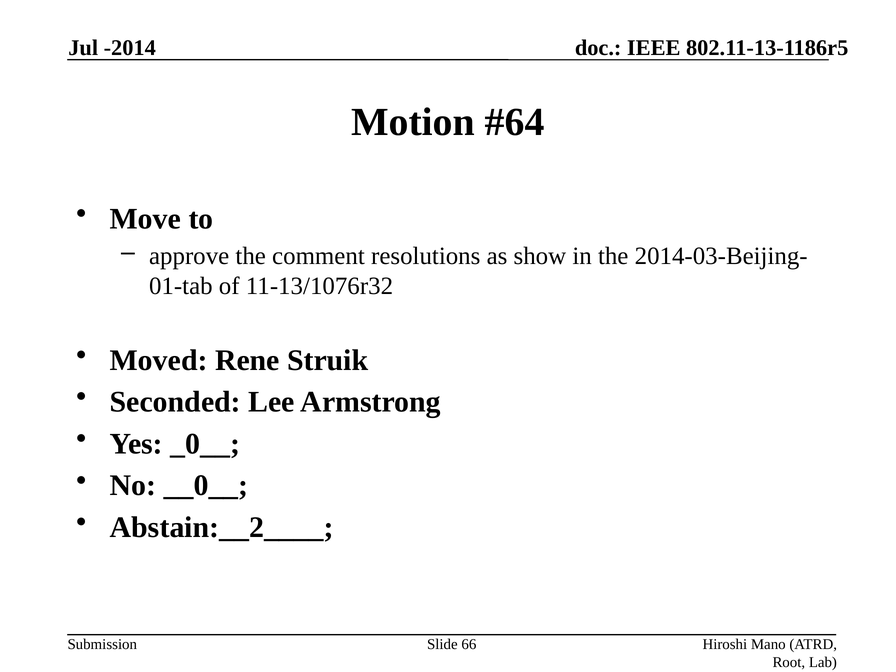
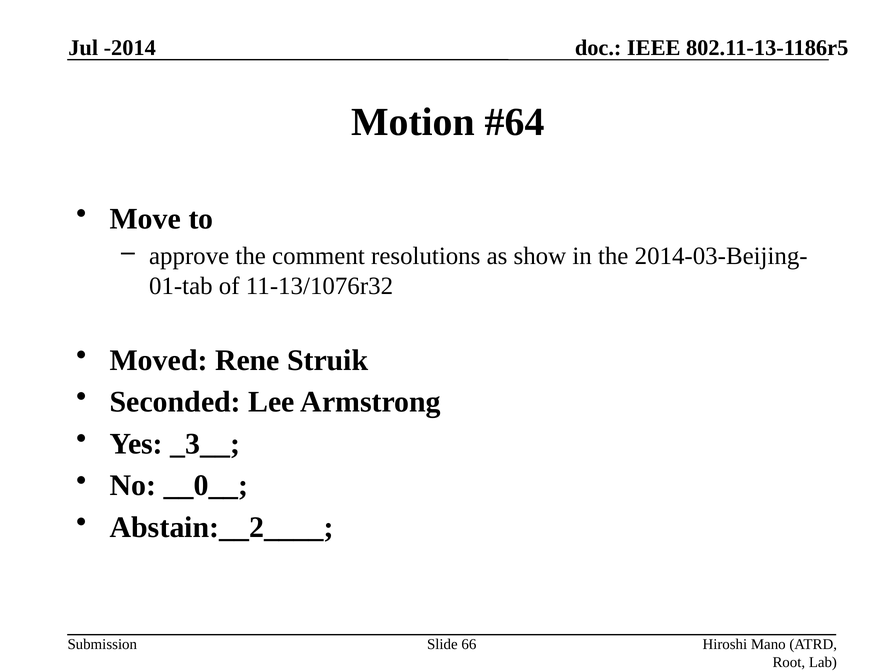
_0__: _0__ -> _3__ (205, 444)
